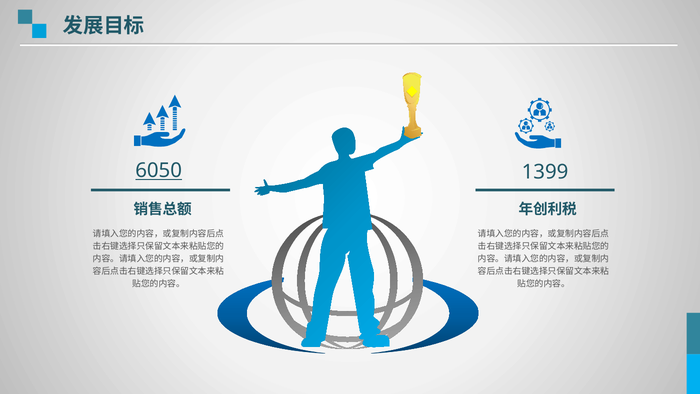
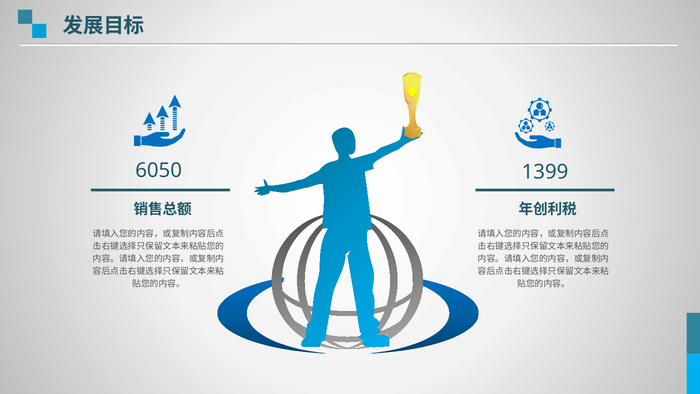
6050 underline: present -> none (159, 171)
